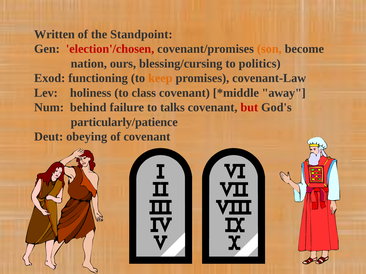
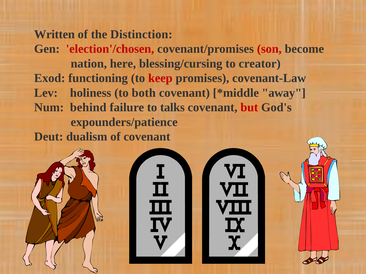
Standpoint: Standpoint -> Distinction (141, 34)
son colour: orange -> red (269, 49)
ours: ours -> here (123, 64)
politics: politics -> creator (260, 64)
keep colour: orange -> red (160, 78)
class: class -> both (144, 93)
particularly/patience: particularly/patience -> expounders/patience (124, 122)
obeying: obeying -> dualism (87, 137)
